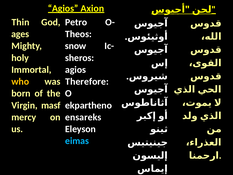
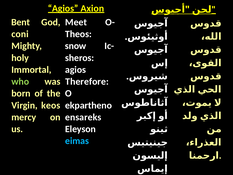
Thin: Thin -> Bent (21, 22)
Petro: Petro -> Meet (76, 22)
ages: ages -> coni (20, 34)
who colour: yellow -> light green (20, 81)
masf: masf -> keos (51, 105)
